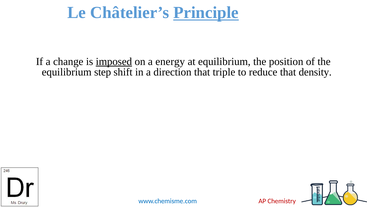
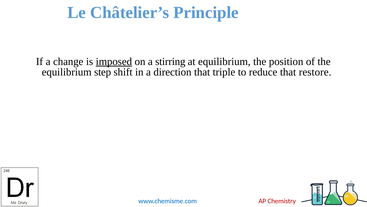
Principle underline: present -> none (206, 13)
energy: energy -> stirring (170, 61)
density: density -> restore (315, 72)
